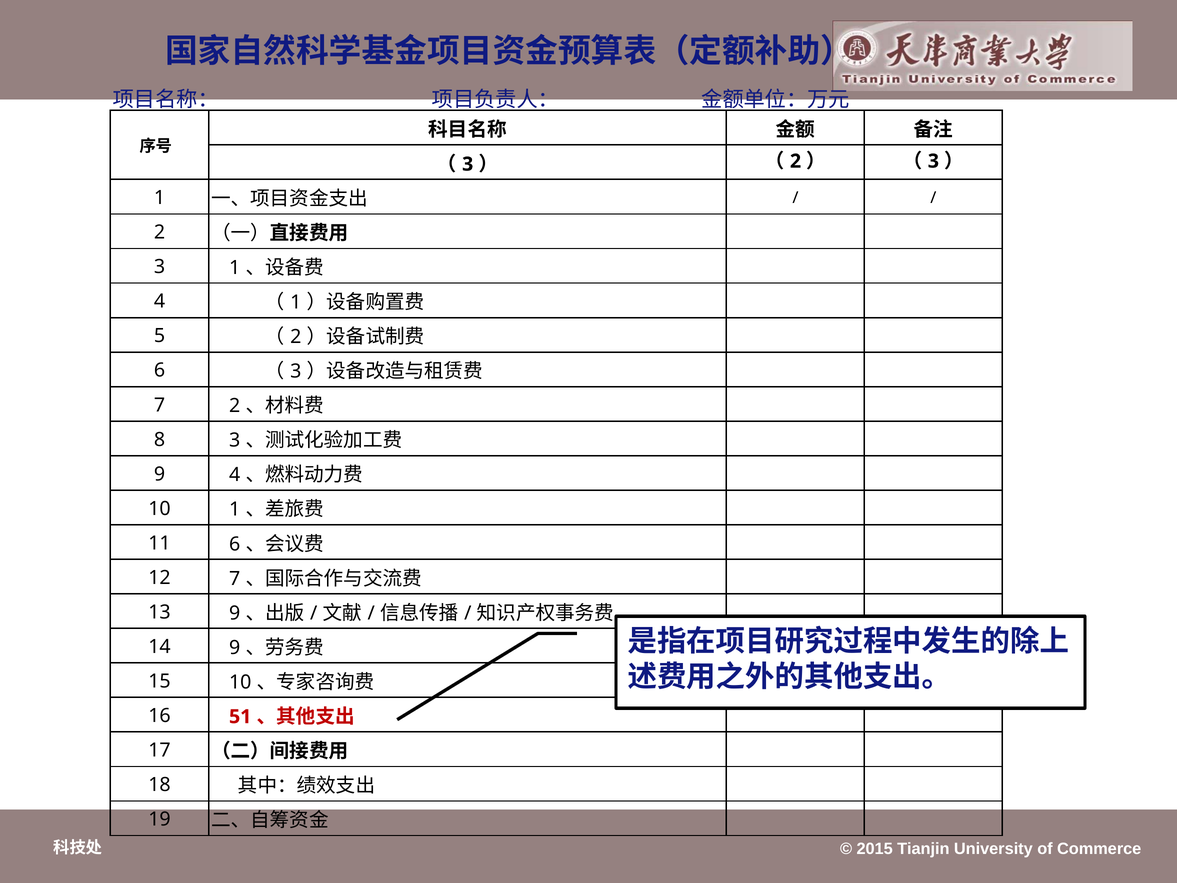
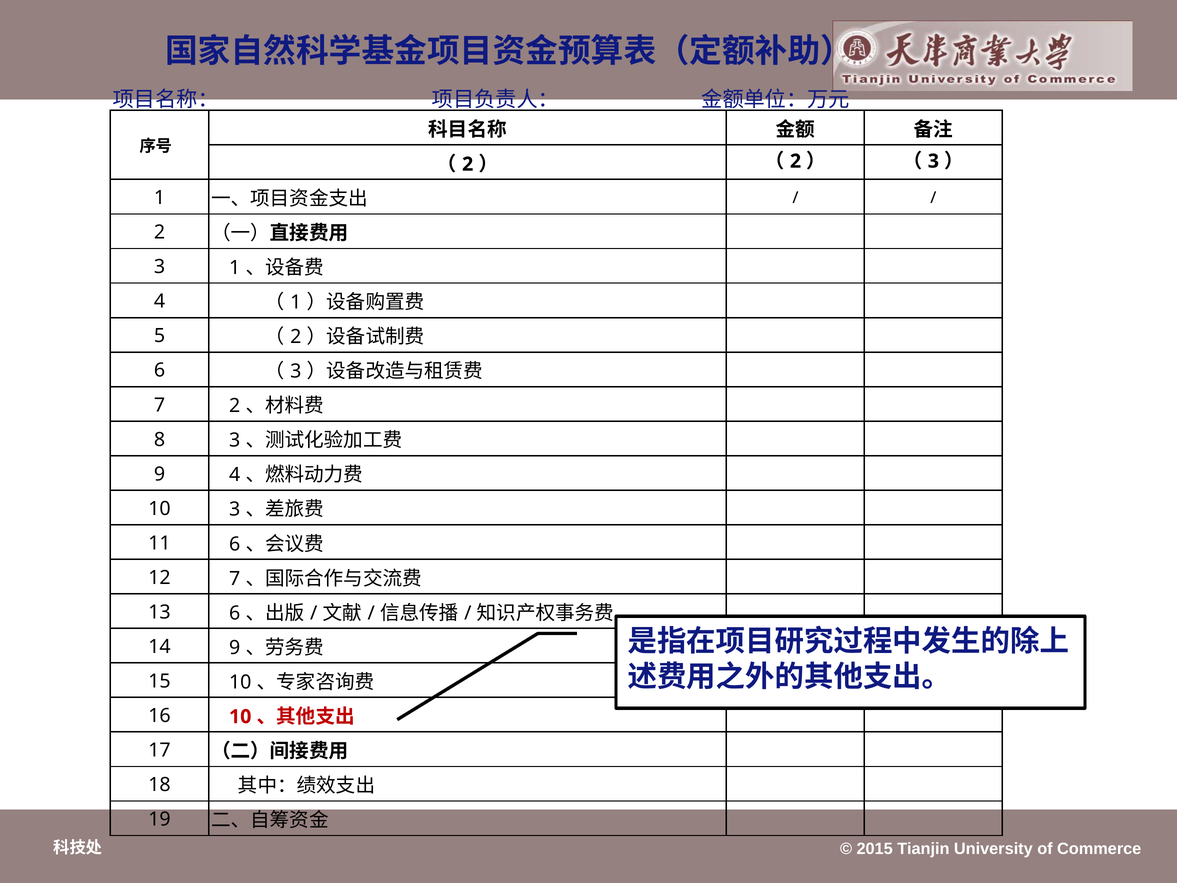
3: 3 -> 2 (468, 164)
10 1: 1 -> 3 (235, 509)
13 9: 9 -> 6 (235, 613)
16 51: 51 -> 10 (240, 717)
